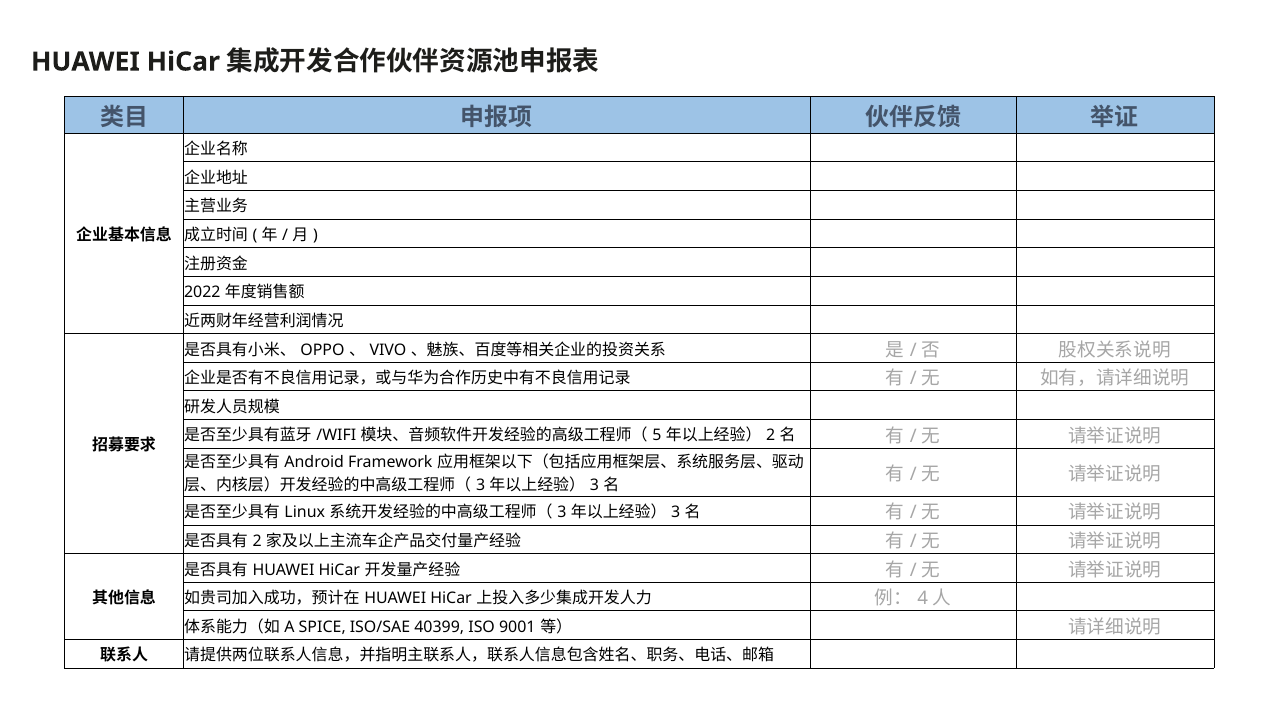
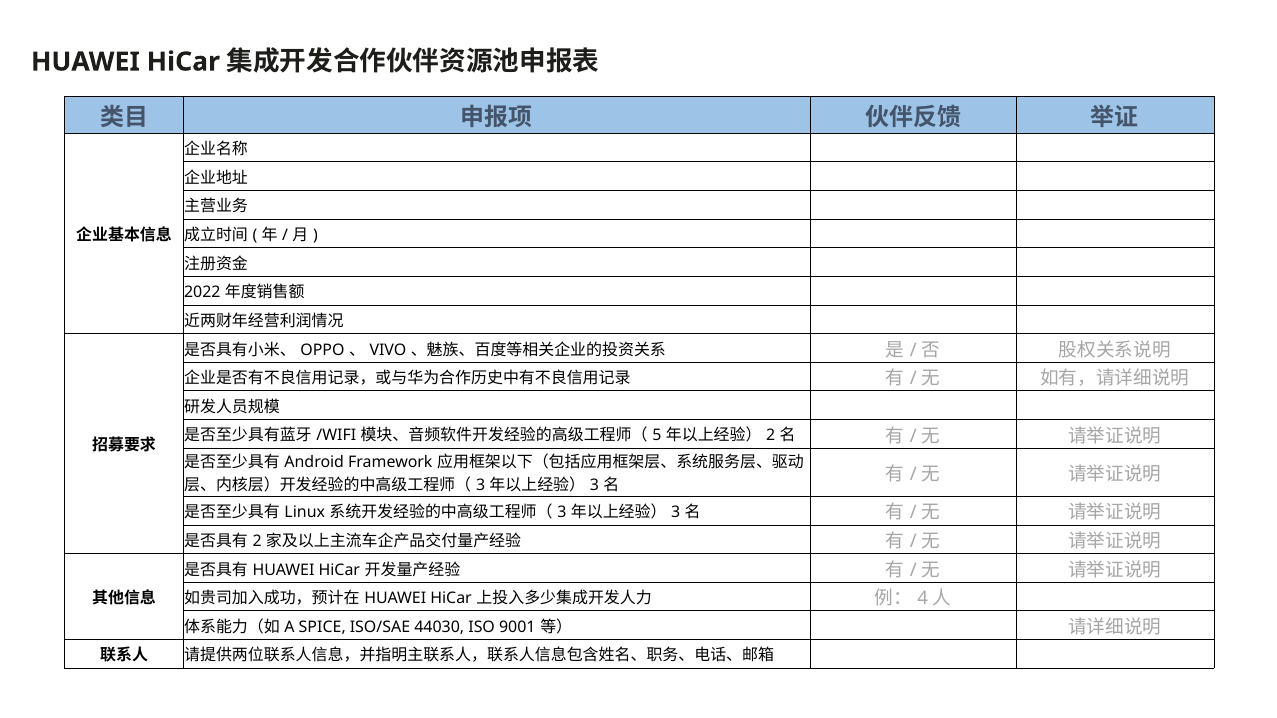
40399: 40399 -> 44030 (439, 627)
